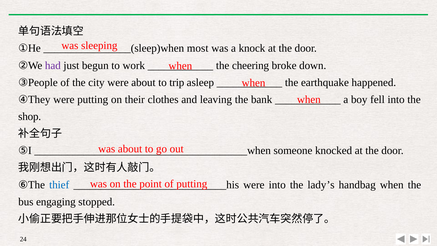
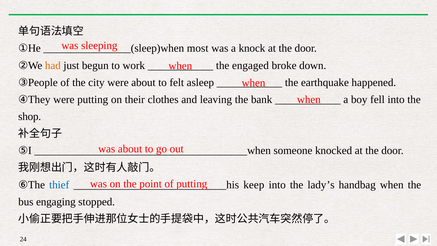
had colour: purple -> orange (53, 65)
cheering: cheering -> engaged (250, 65)
trip: trip -> felt (177, 82)
were: were -> keep (254, 185)
